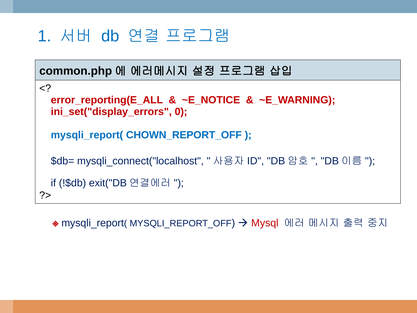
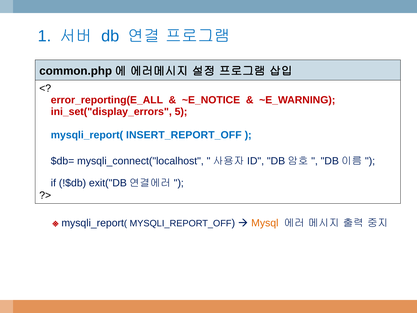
0: 0 -> 5 (181, 112)
CHOWN_REPORT_OFF: CHOWN_REPORT_OFF -> INSERT_REPORT_OFF (184, 135)
Mysql colour: red -> orange (265, 223)
